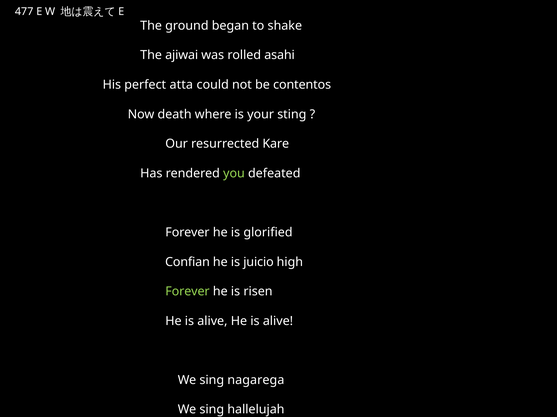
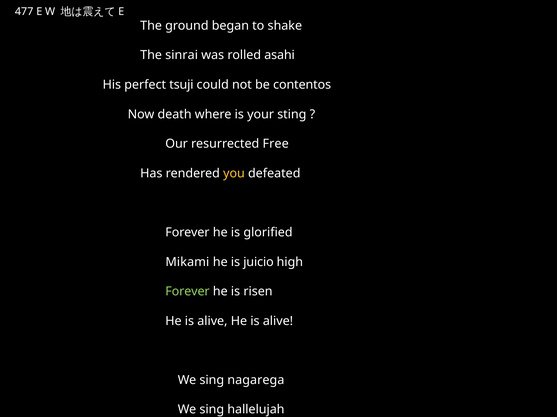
ajiwai: ajiwai -> sinrai (182, 55)
atta: atta -> tsuji (181, 85)
Kare: Kare -> Free (276, 144)
you colour: light green -> yellow (234, 174)
Confian: Confian -> Mikami (187, 262)
